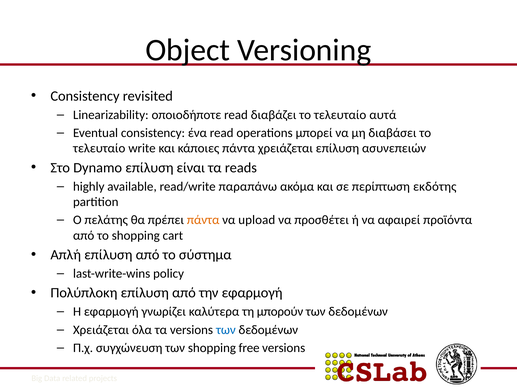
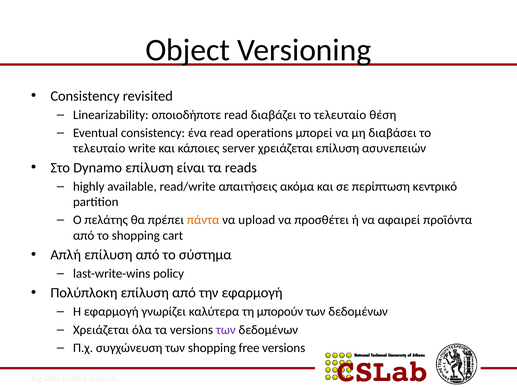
αυτά: αυτά -> θέση (383, 115)
κάποιες πάντα: πάντα -> server (239, 149)
παραπάνω: παραπάνω -> απαιτήσεις (248, 187)
εκδότης: εκδότης -> κεντρικό (435, 187)
των colour: blue -> purple (226, 330)
